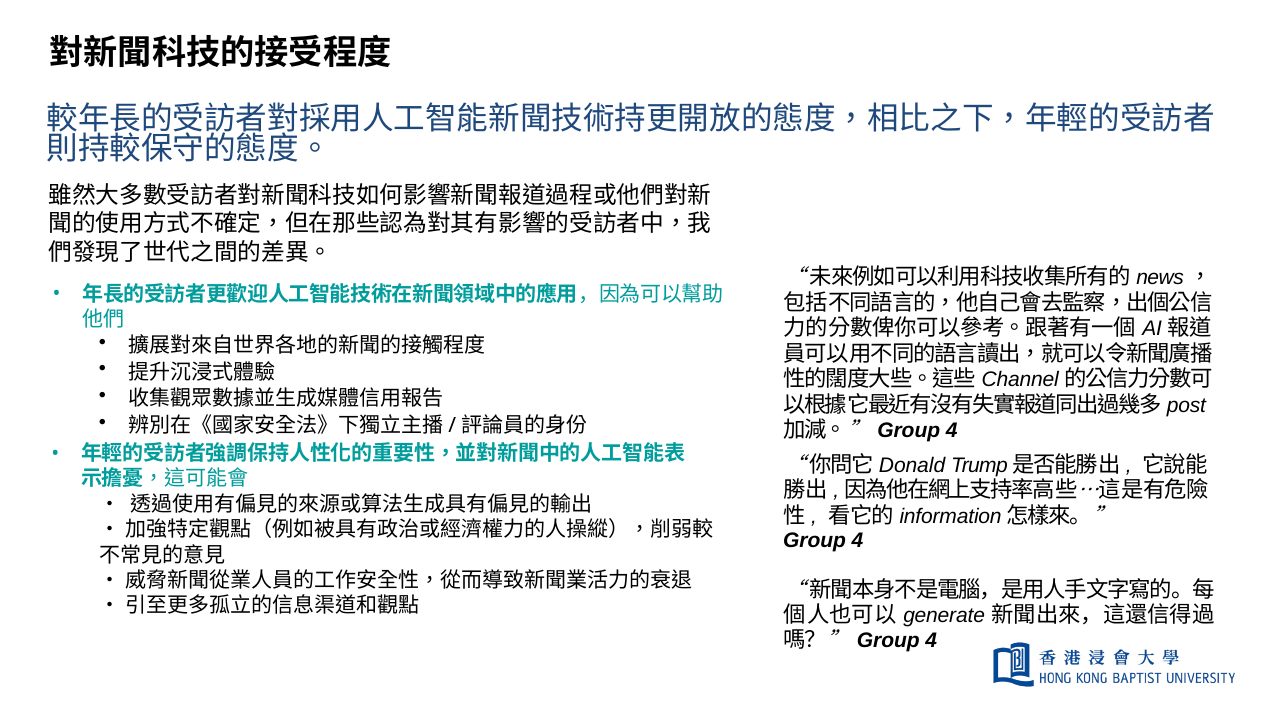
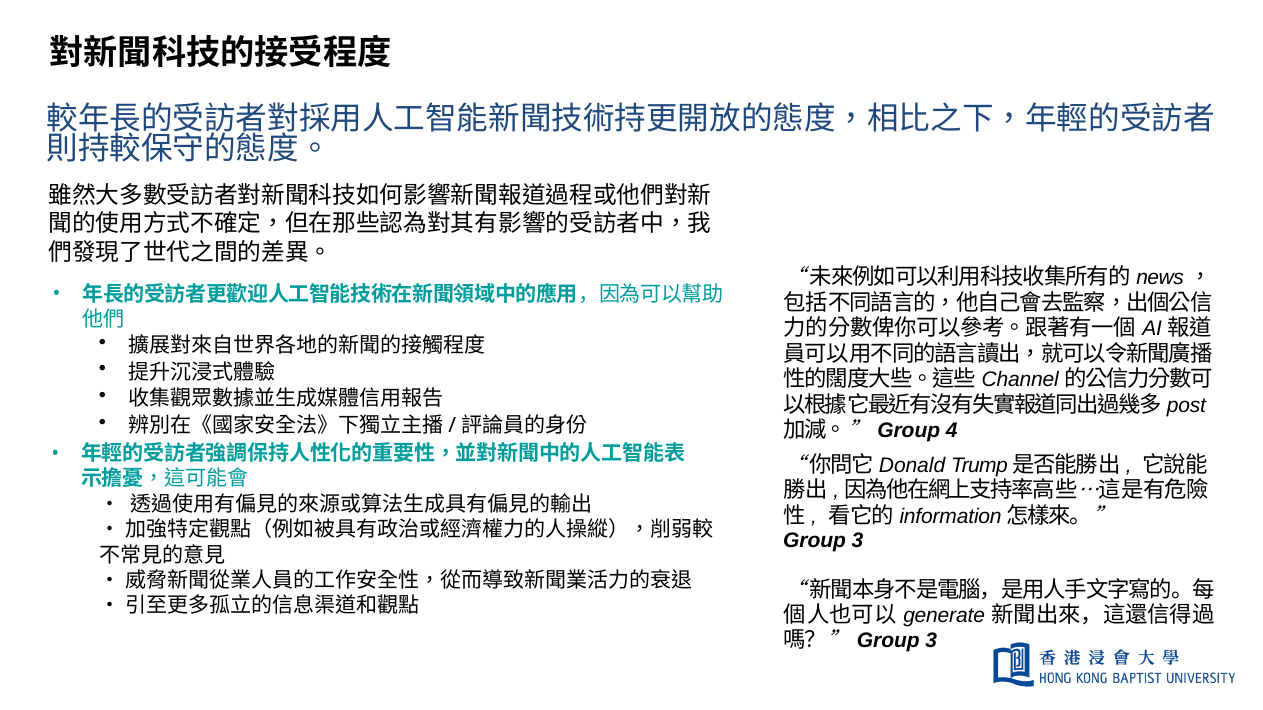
4: 4 -> 3 (858, 541)
4: 4 -> 3 (931, 641)
